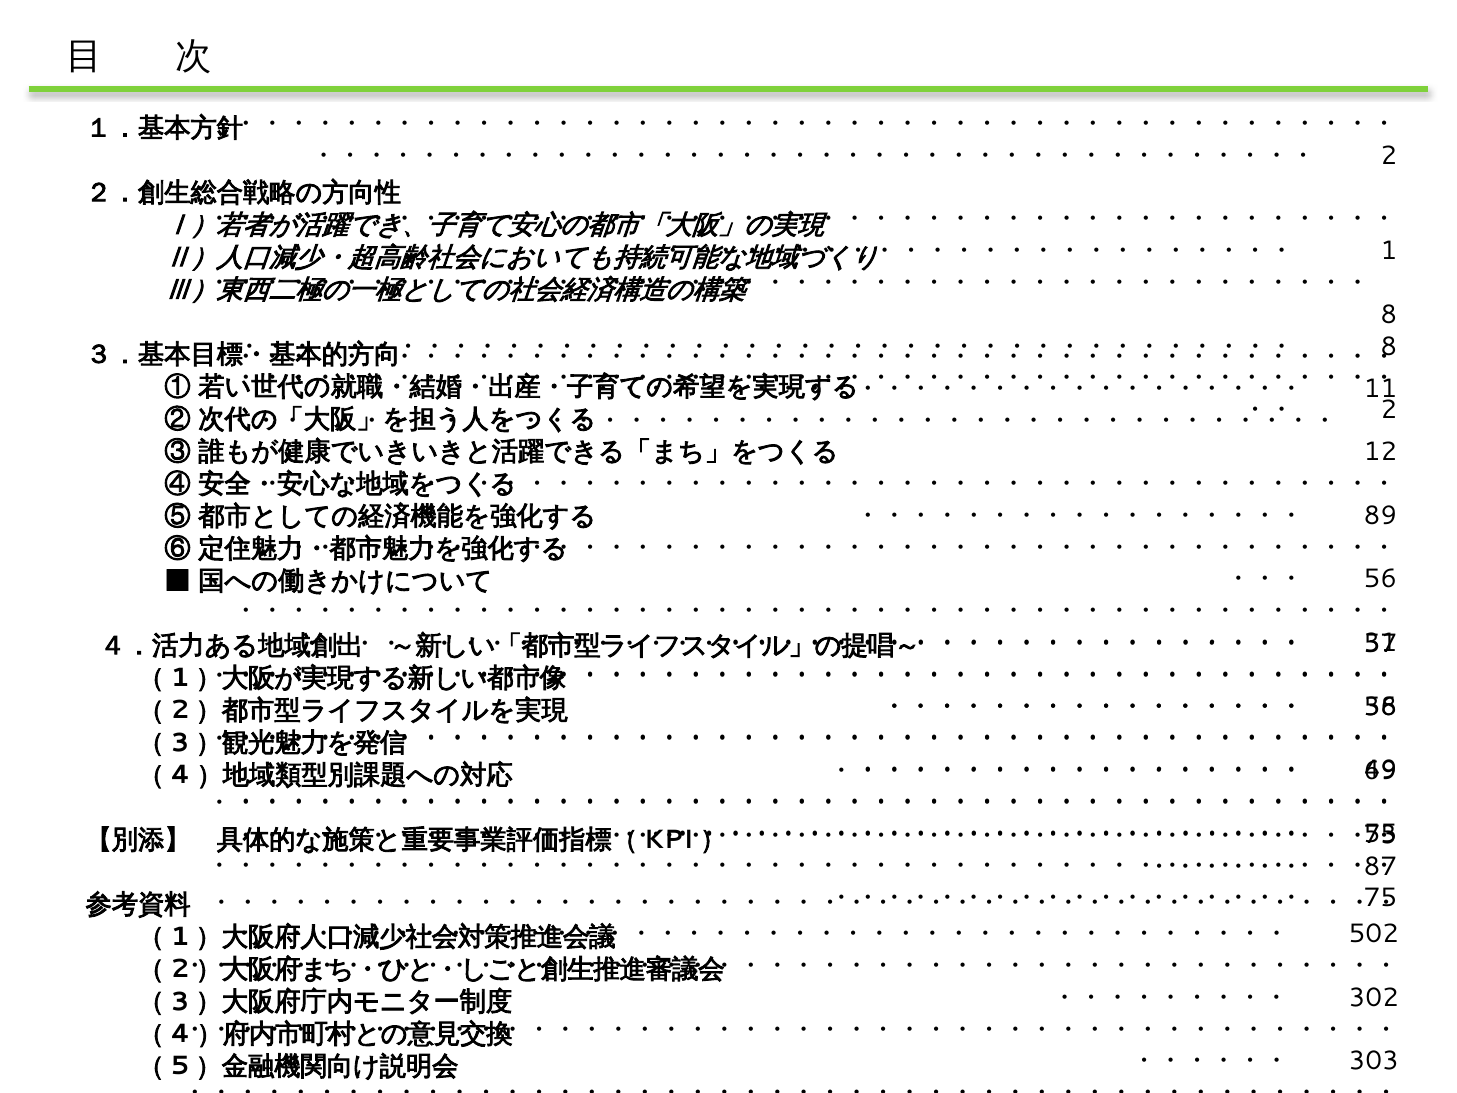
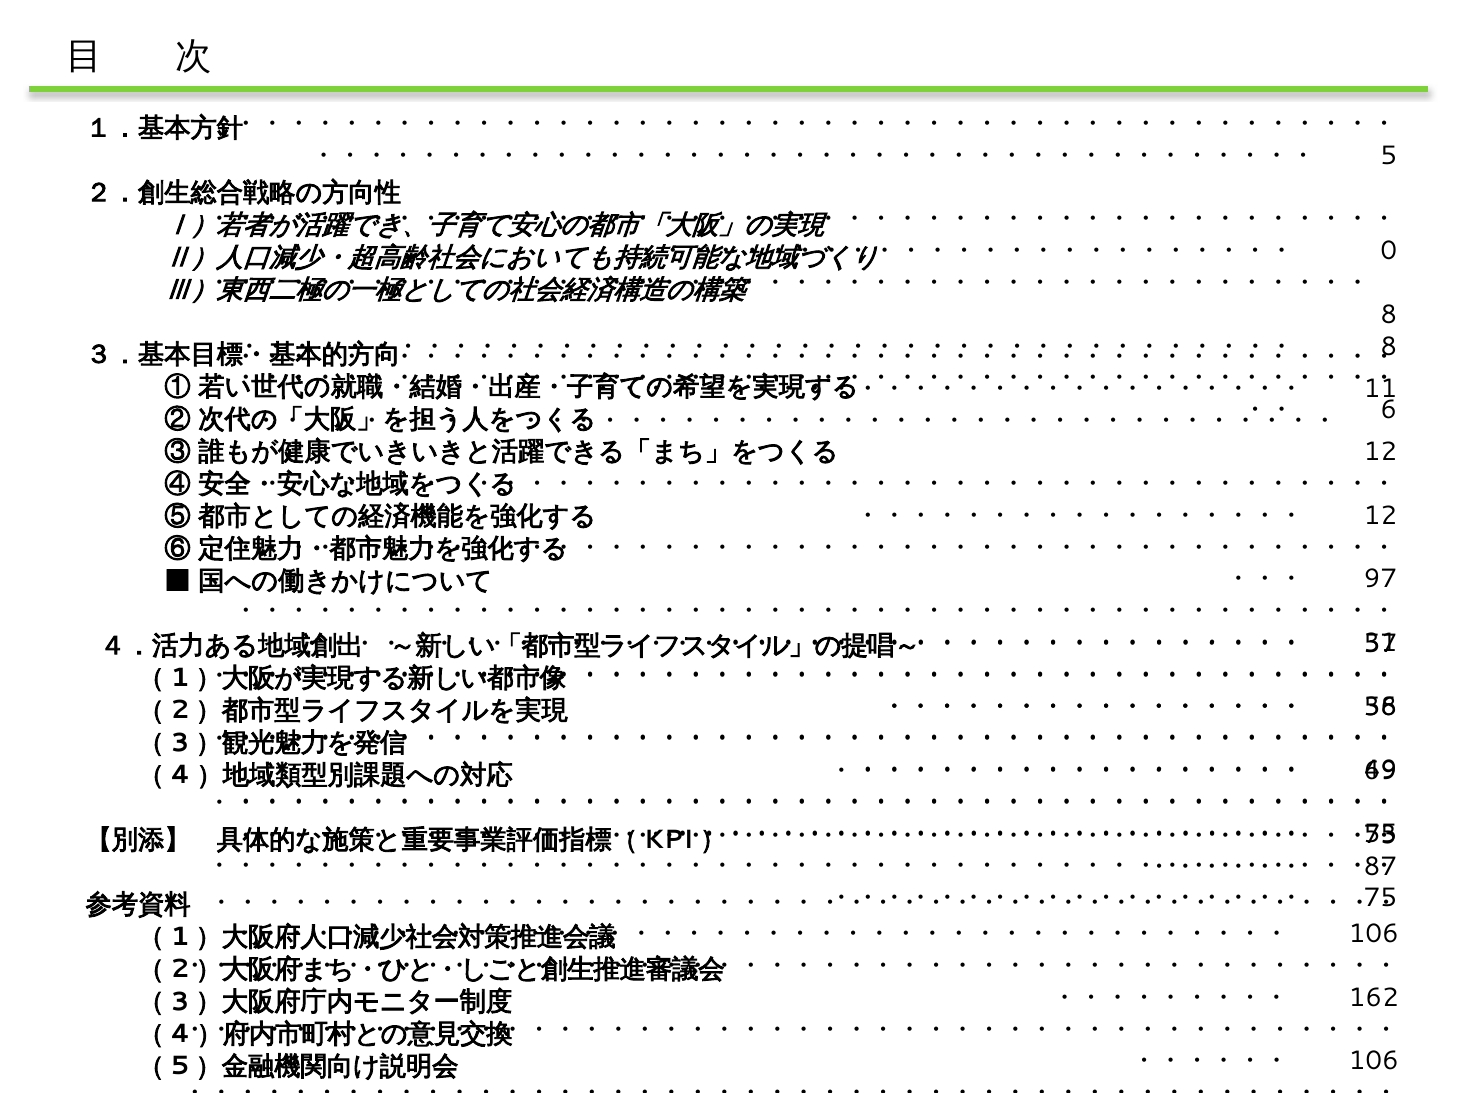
2: 2 -> 5 (1389, 156)
1: 1 -> 0 (1389, 251)
2: 2 -> 6 (1389, 410)
89: 89 -> 12 (1380, 516)
56: 56 -> 97 (1380, 579)
502: 502 -> 106 (1374, 934)
302: 302 -> 162 (1374, 997)
303: 303 -> 106 (1374, 1061)
